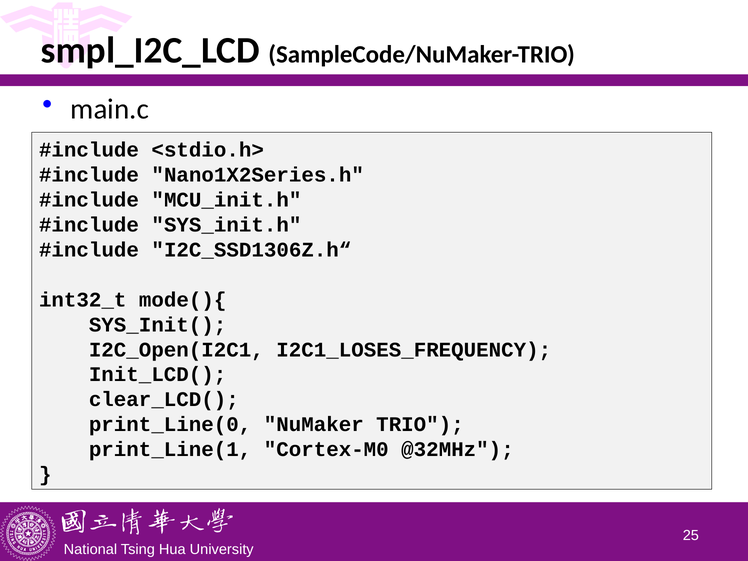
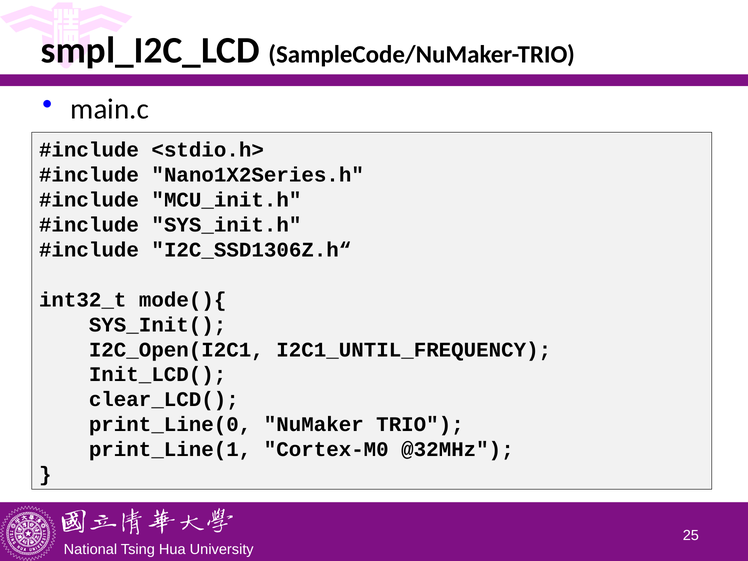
I2C1_LOSES_FREQUENCY: I2C1_LOSES_FREQUENCY -> I2C1_UNTIL_FREQUENCY (414, 350)
